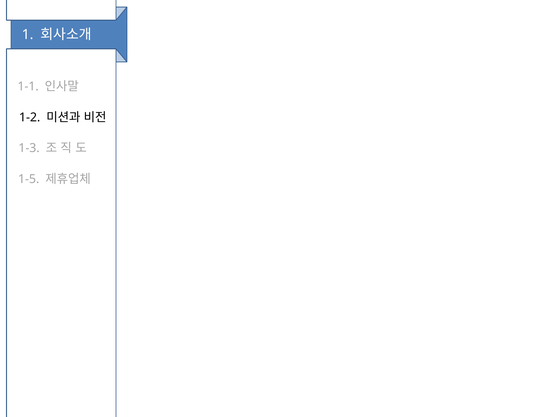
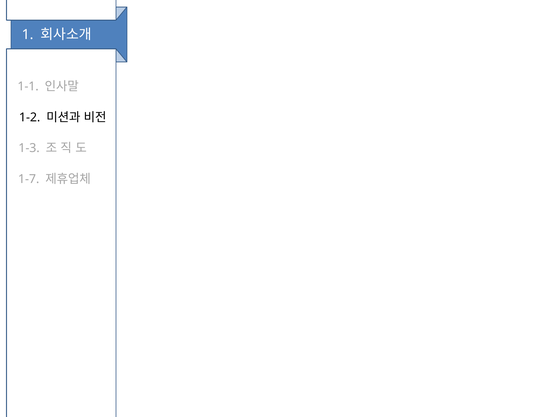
1-5: 1-5 -> 1-7 (29, 179)
